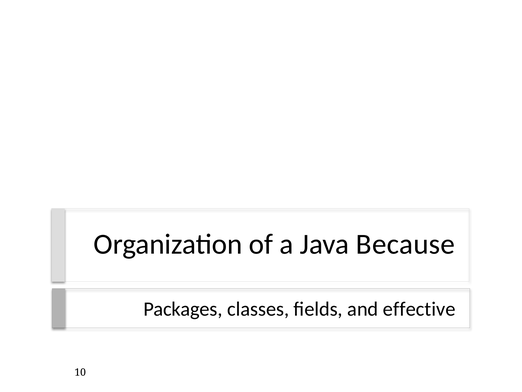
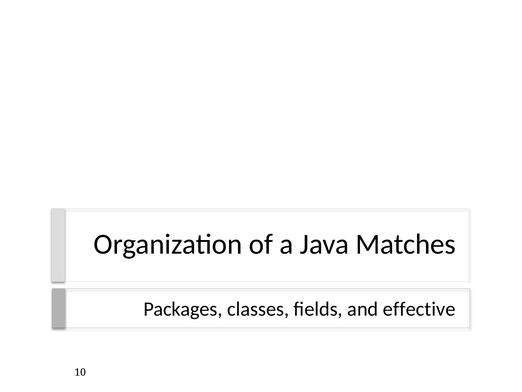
Because: Because -> Matches (406, 244)
